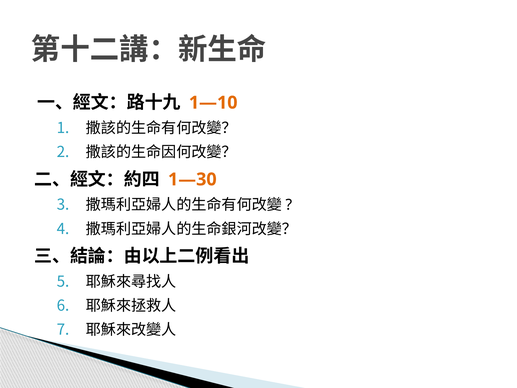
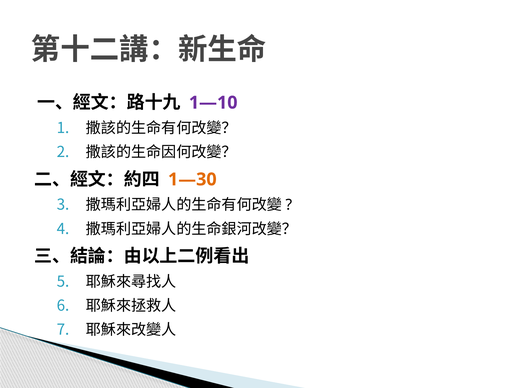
1—10 colour: orange -> purple (213, 103)
